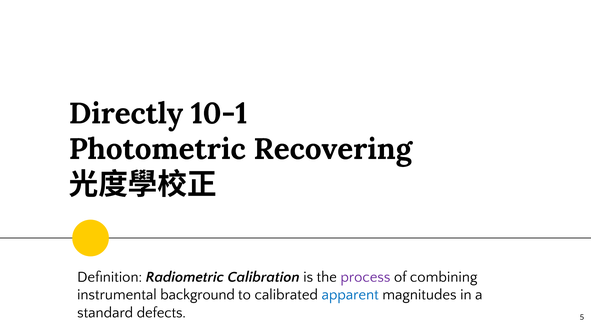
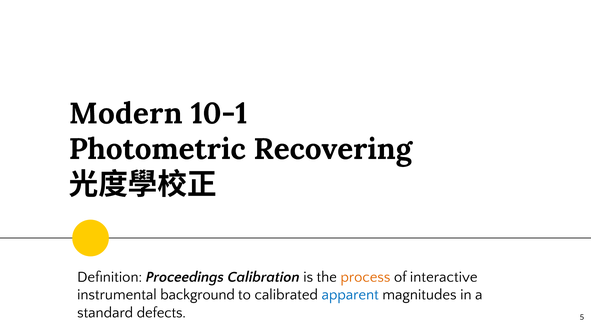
Directly: Directly -> Modern (126, 113)
Radiometric: Radiometric -> Proceedings (185, 277)
process colour: purple -> orange (365, 277)
combining: combining -> interactive (444, 277)
